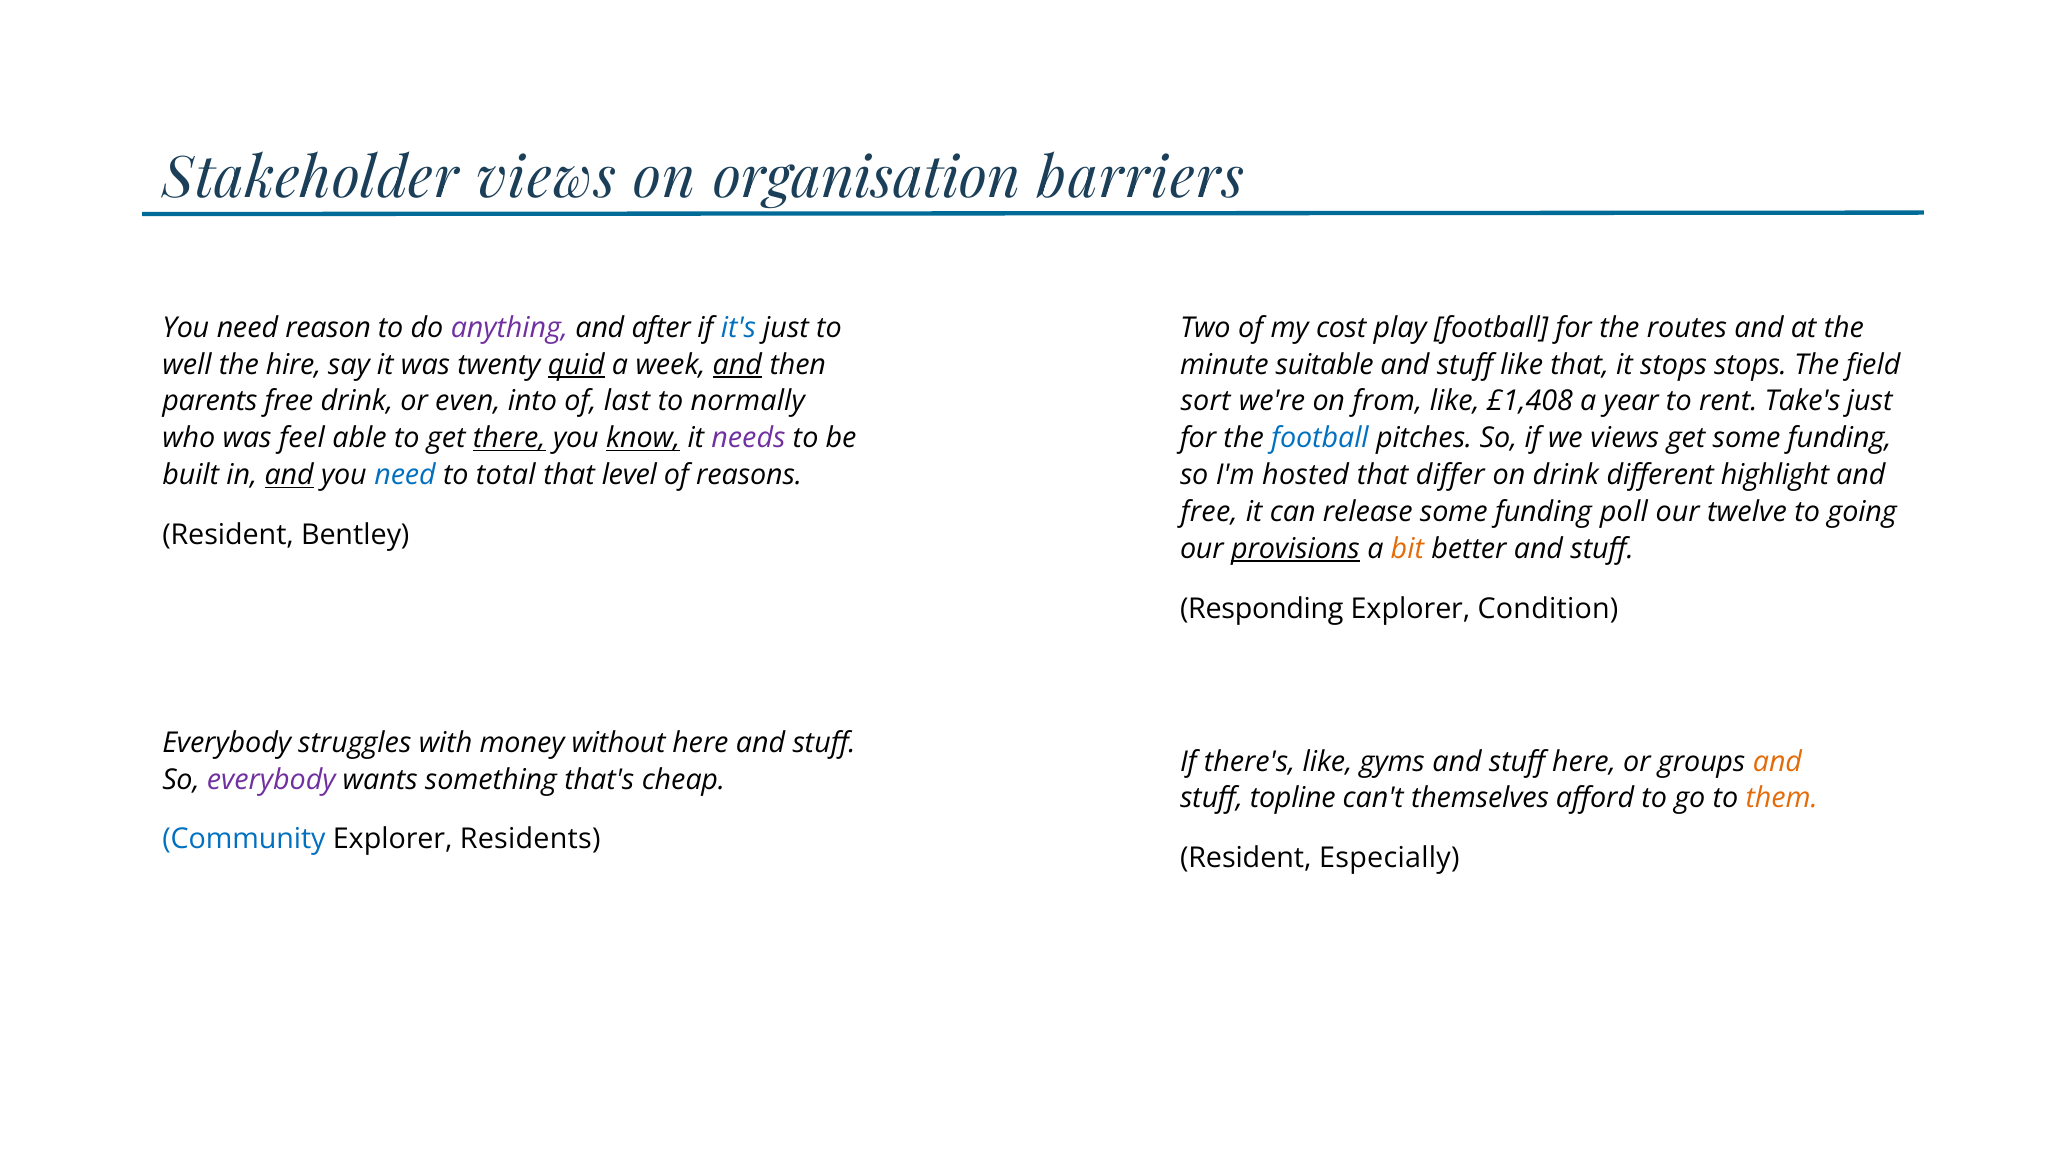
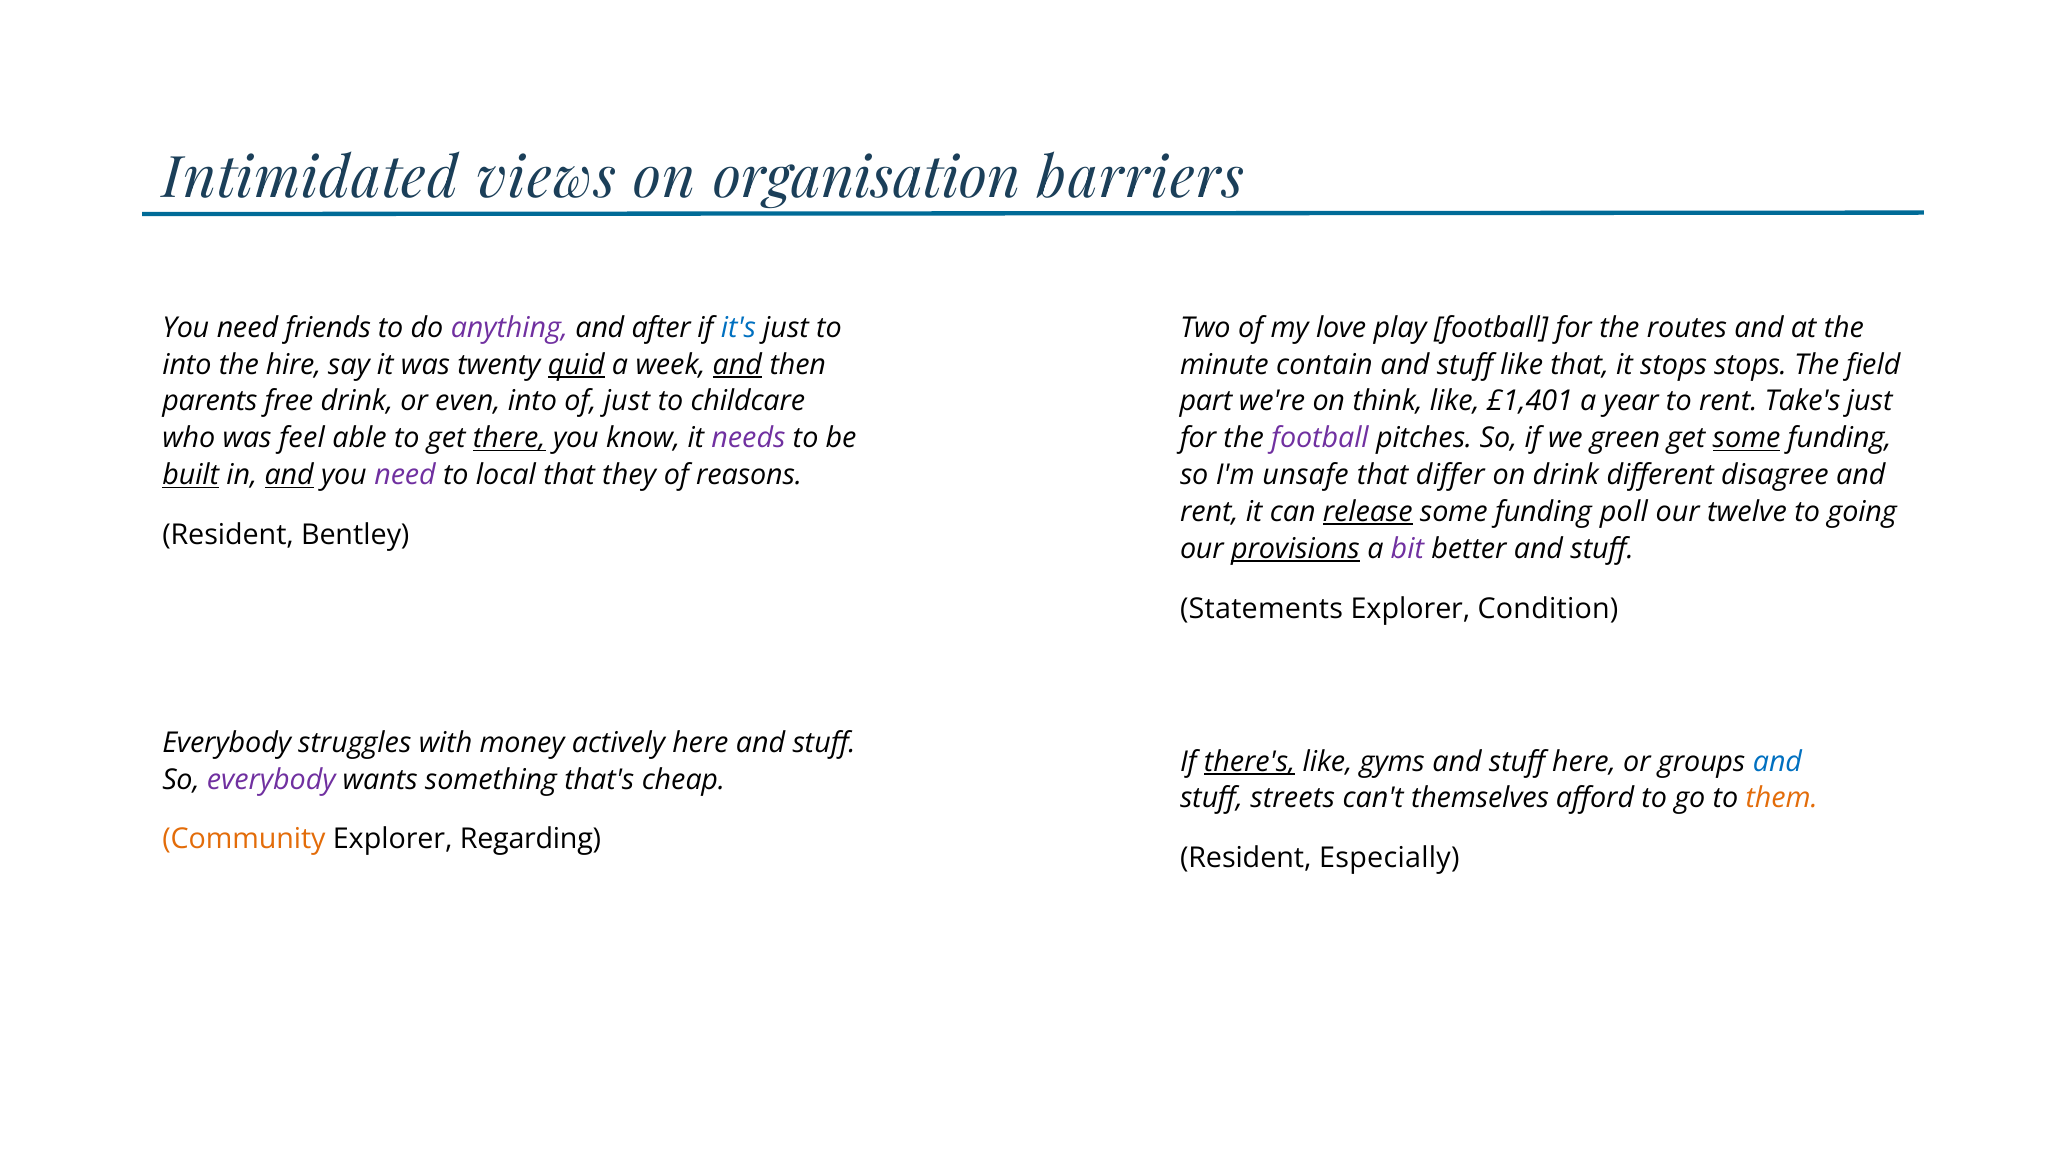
Stakeholder: Stakeholder -> Intimidated (311, 178)
reason: reason -> friends (328, 328)
cost: cost -> love (1341, 328)
well: well -> into (187, 365)
suitable: suitable -> contain (1324, 365)
of last: last -> just (627, 401)
normally: normally -> childcare (748, 401)
sort: sort -> part (1206, 401)
from: from -> think (1388, 401)
£1,408: £1,408 -> £1,401 (1530, 401)
know underline: present -> none (643, 438)
football colour: blue -> purple (1320, 438)
we views: views -> green (1625, 438)
some underline: none -> present (1747, 438)
built underline: none -> present (191, 475)
need colour: blue -> purple (405, 475)
total: total -> local (506, 475)
level: level -> they (629, 475)
hosted: hosted -> unsafe (1306, 475)
highlight: highlight -> disagree (1775, 475)
free: free -> rent (1209, 512)
release underline: none -> present (1368, 512)
bit colour: orange -> purple (1407, 549)
Responding: Responding -> Statements (1262, 609)
without: without -> actively (618, 743)
there's underline: none -> present (1250, 762)
and colour: orange -> blue (1777, 762)
topline: topline -> streets (1293, 799)
Community colour: blue -> orange (244, 840)
Residents: Residents -> Regarding (530, 840)
